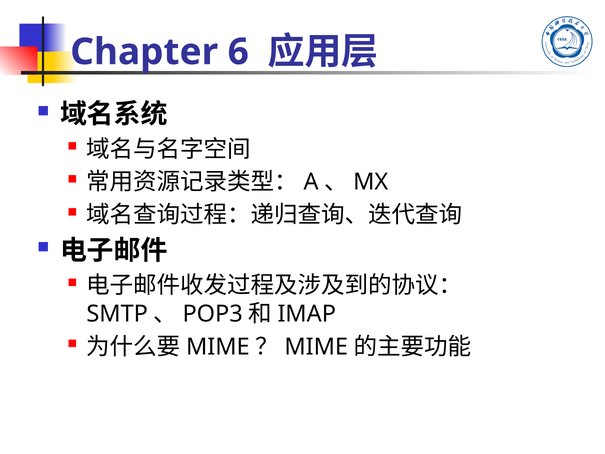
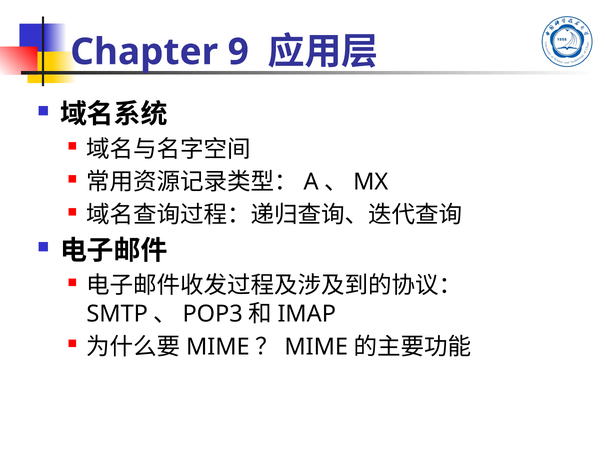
6: 6 -> 9 (238, 52)
